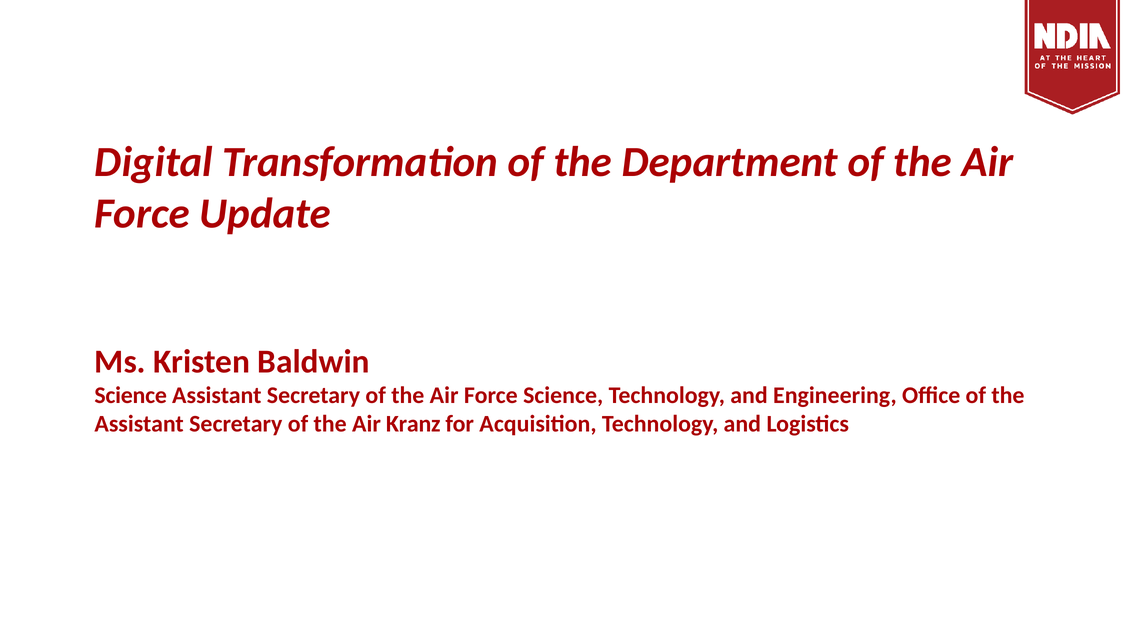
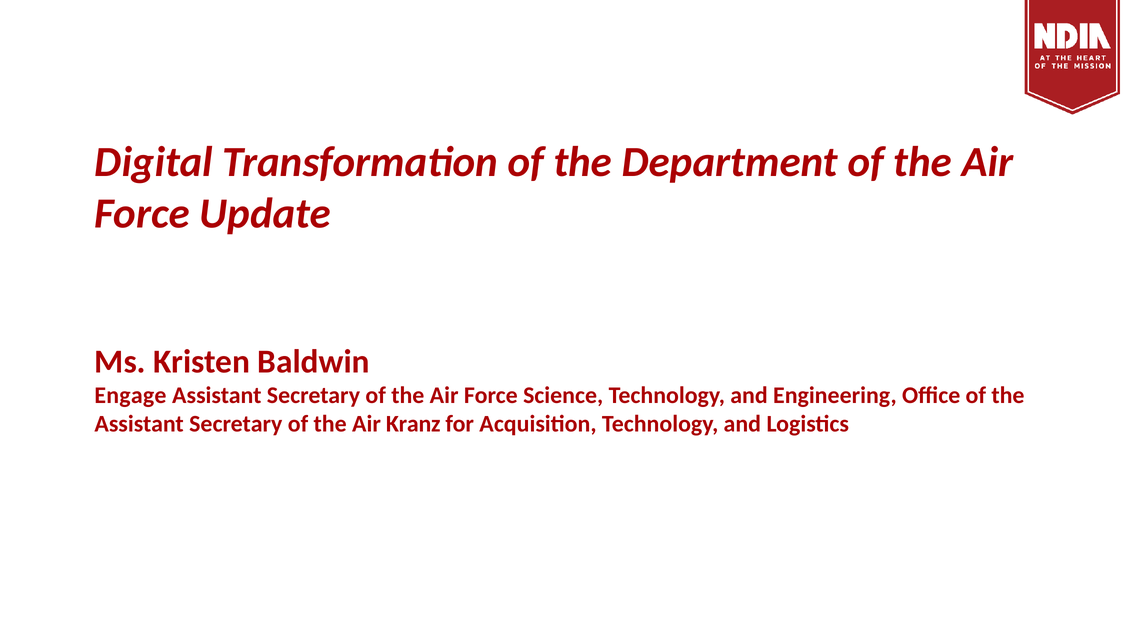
Science: Science -> Engage (130, 395)
